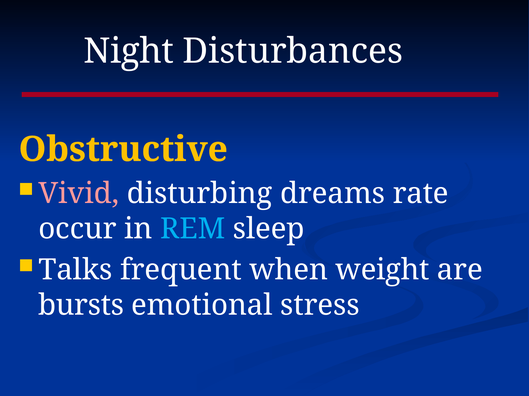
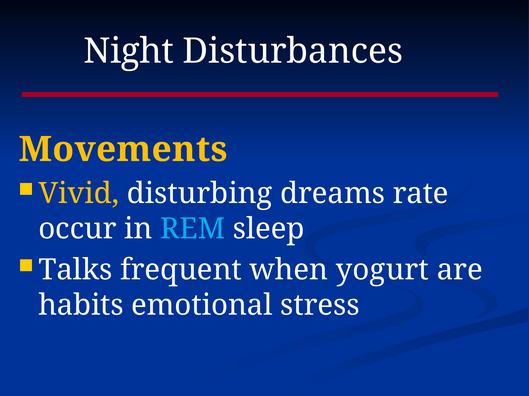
Obstructive: Obstructive -> Movements (123, 150)
Vivid colour: pink -> yellow (79, 194)
weight: weight -> yogurt (382, 270)
bursts: bursts -> habits (81, 306)
